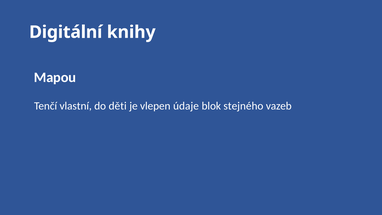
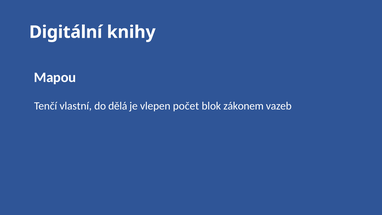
děti: děti -> dělá (118, 106)
údaje: údaje -> počet (186, 106)
stejného: stejného -> zákonem (244, 106)
